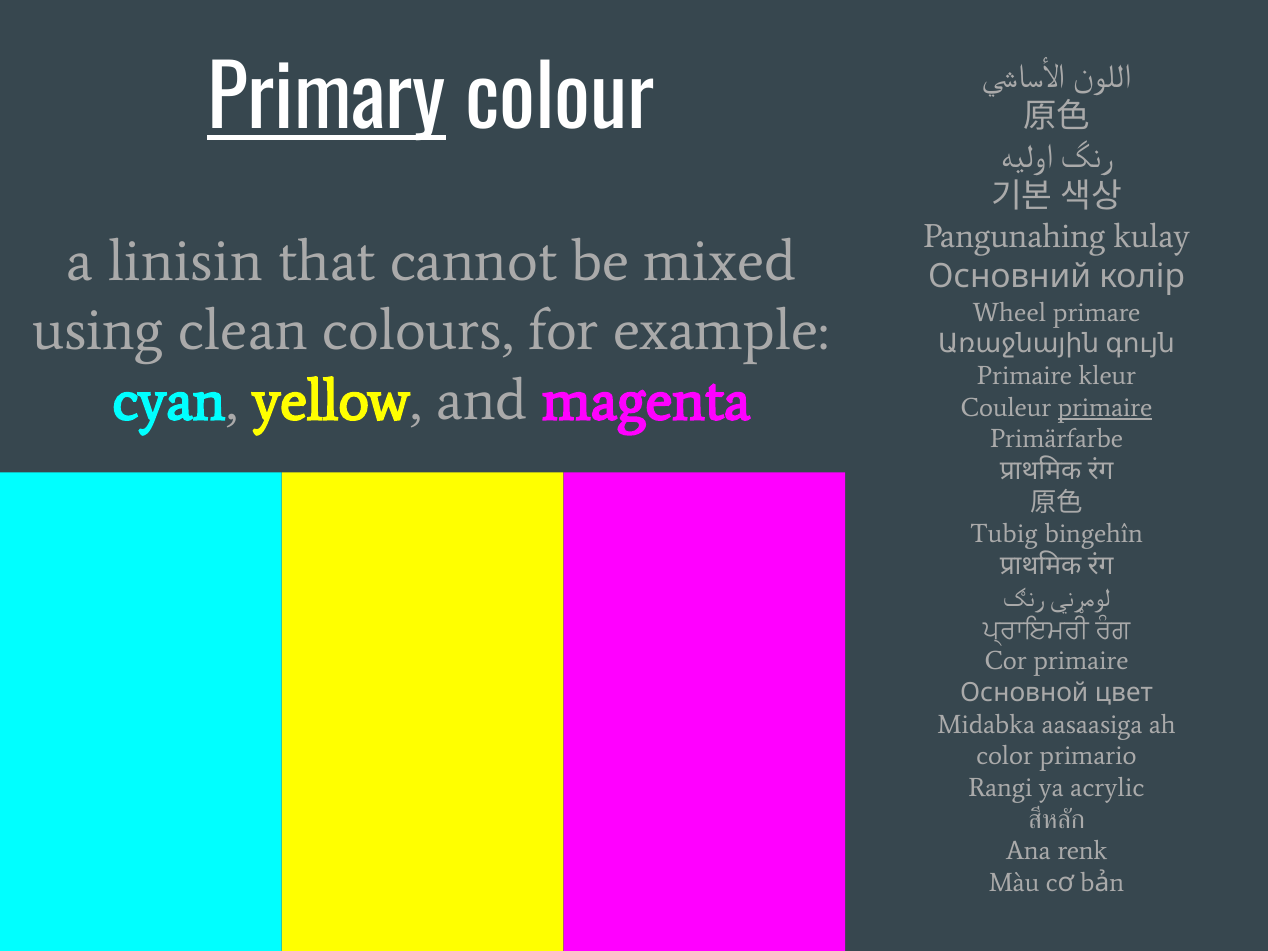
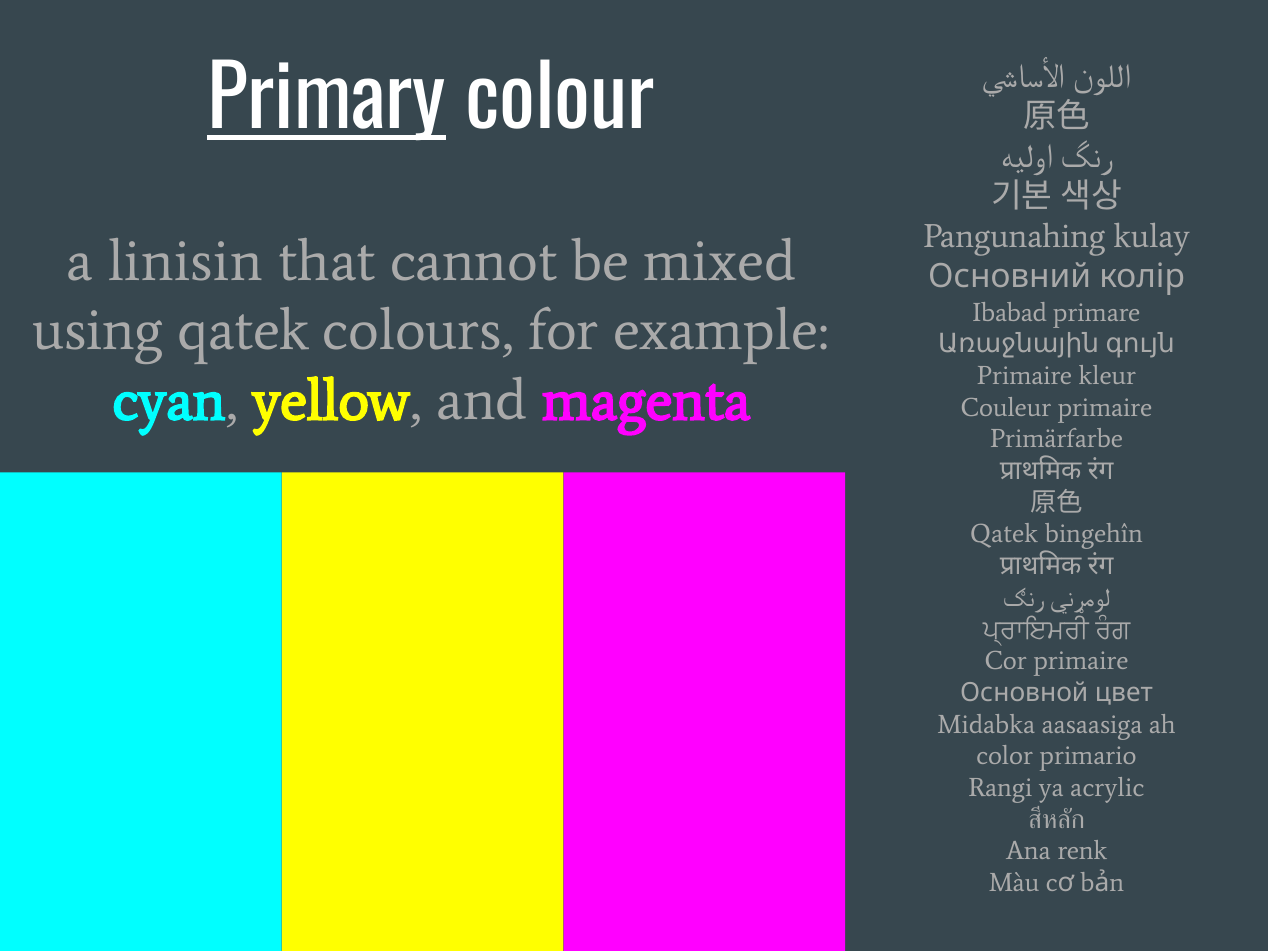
Wheel: Wheel -> Ibabad (1010, 312)
using clean: clean -> qatek (244, 331)
primaire underline: present -> none (1105, 407)
Tubig: Tubig -> Qatek (1004, 534)
